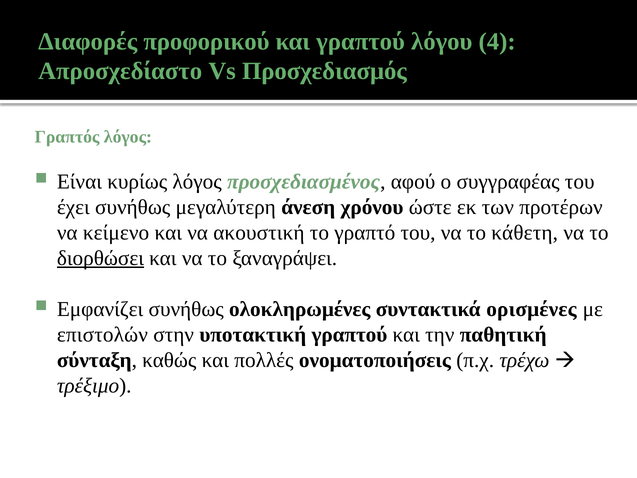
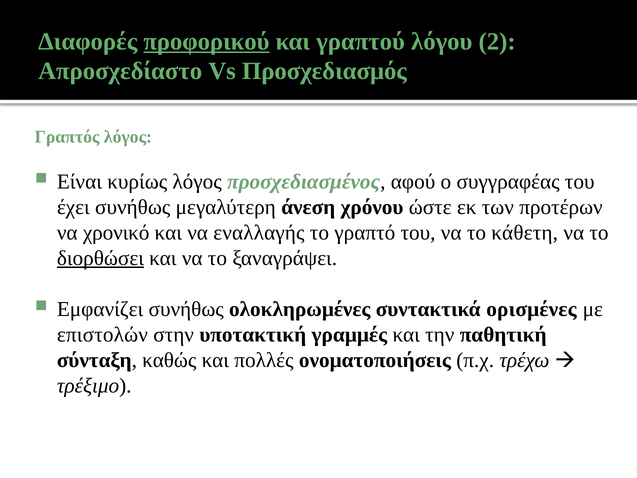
προφορικού underline: none -> present (206, 41)
4: 4 -> 2 (497, 41)
κείμενο: κείμενο -> χρονικό (116, 232)
ακουστική: ακουστική -> εναλλαγής (259, 232)
υποτακτική γραπτού: γραπτού -> γραμμές (349, 334)
